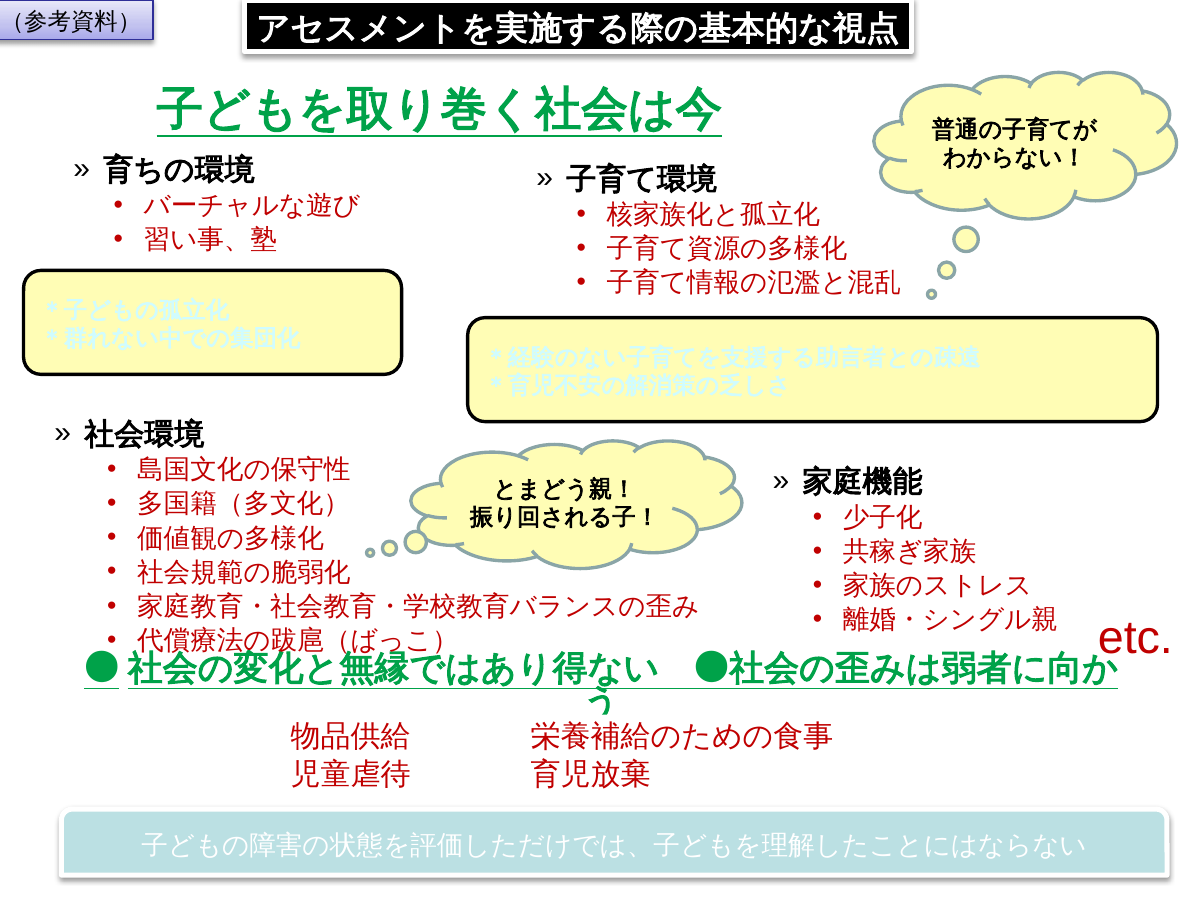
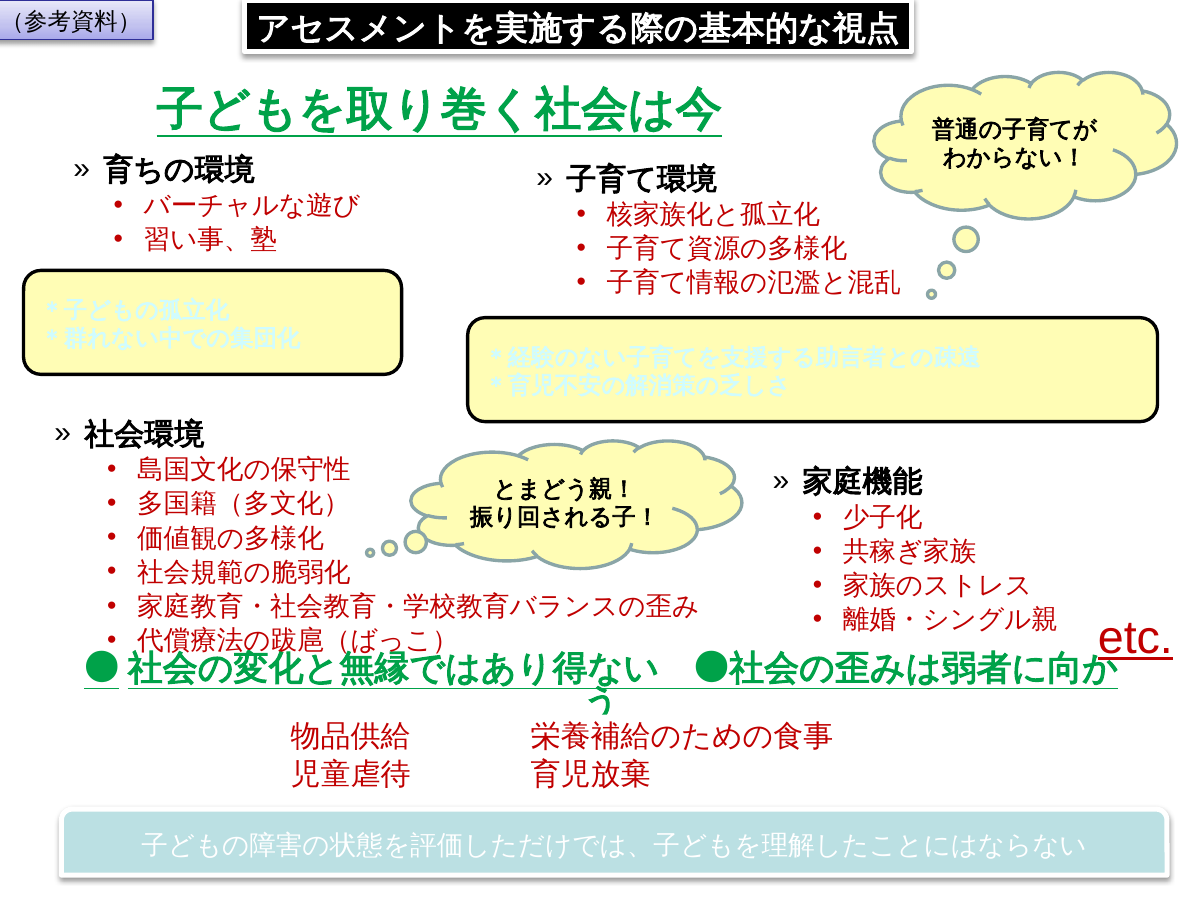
etc underline: none -> present (1135, 638)
